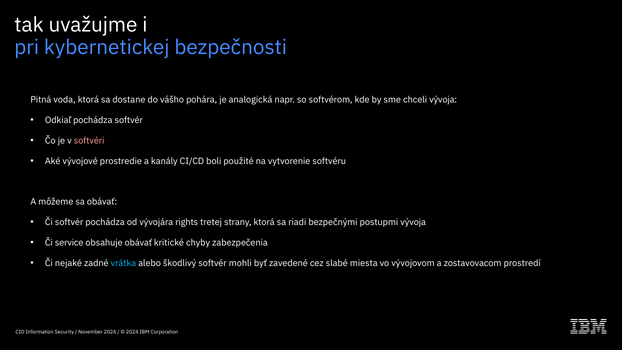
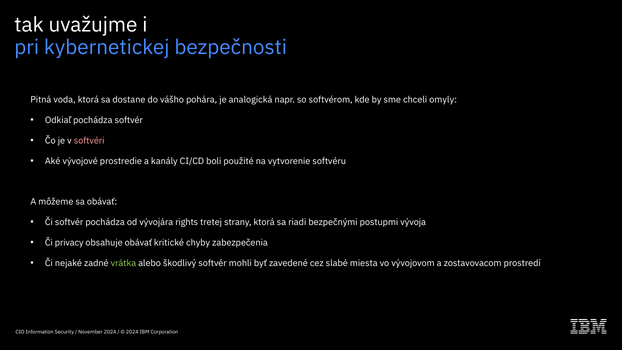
chceli vývoja: vývoja -> omyly (443, 100)
service: service -> privacy (69, 243)
vrátka colour: light blue -> light green (123, 263)
